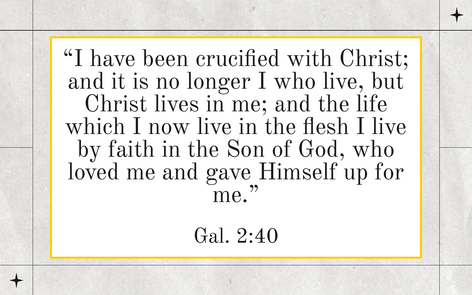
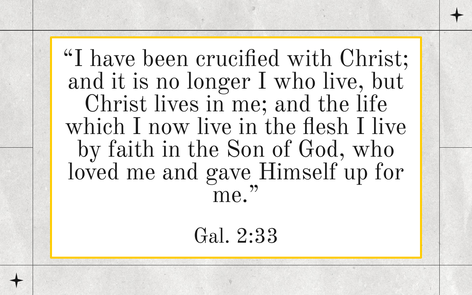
2:40: 2:40 -> 2:33 (257, 236)
